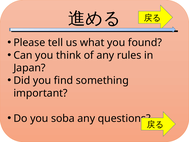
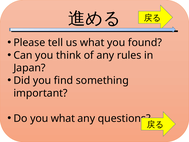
you soba: soba -> what (63, 118)
